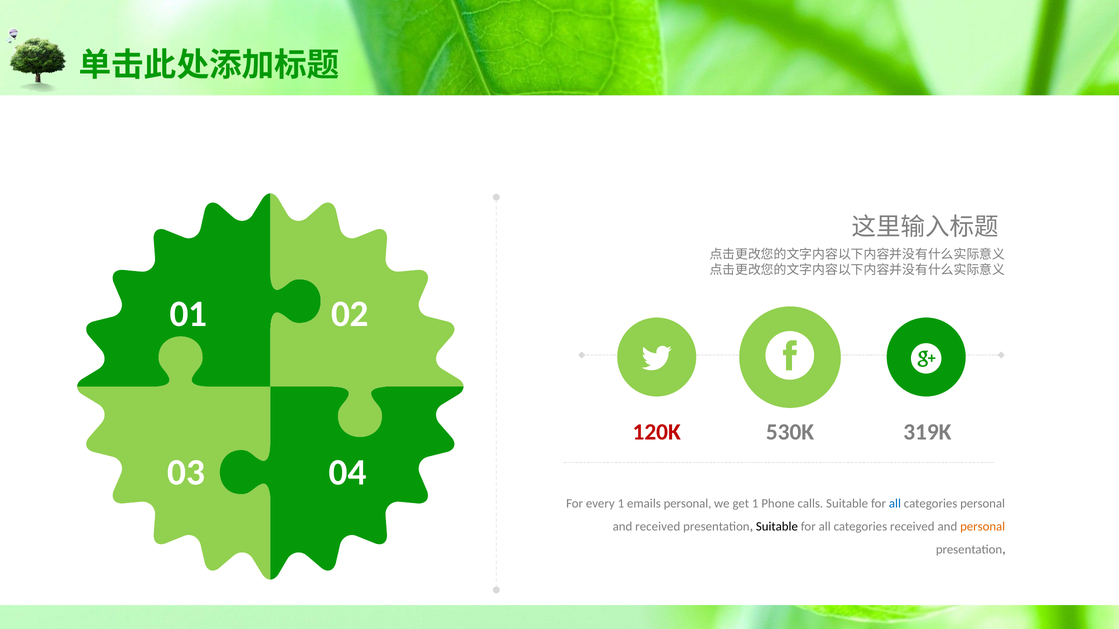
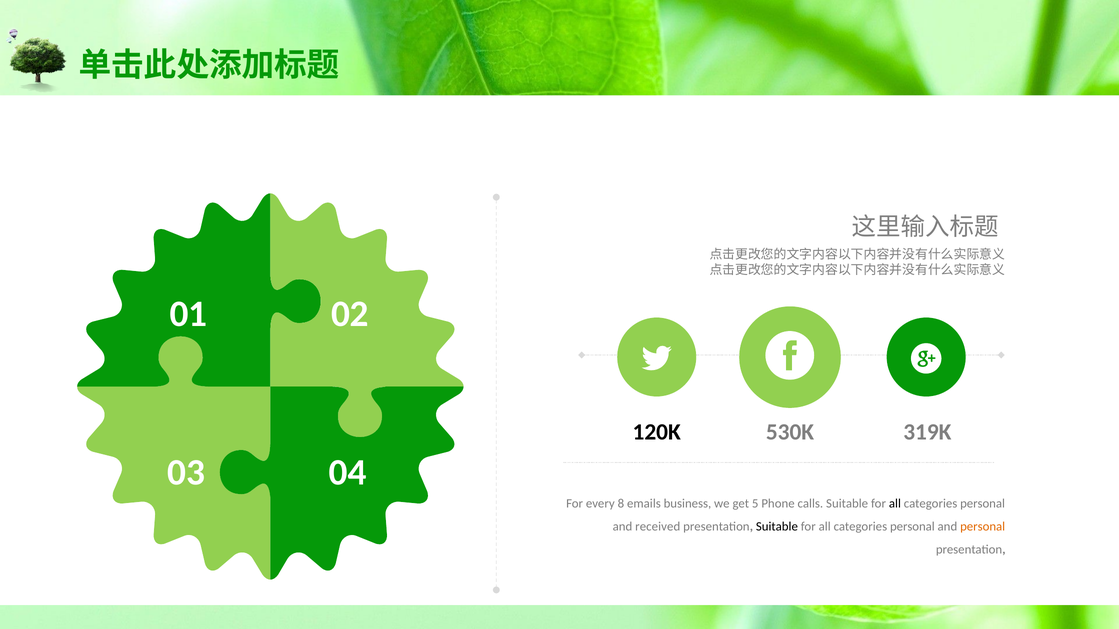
120K colour: red -> black (657, 432)
every 1: 1 -> 8 (621, 504)
emails personal: personal -> business (687, 504)
get 1: 1 -> 5 (755, 504)
all colour: blue -> black (895, 504)
received: received -> personal (912, 527)
